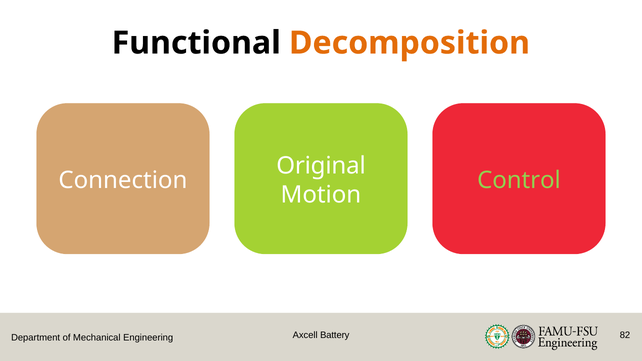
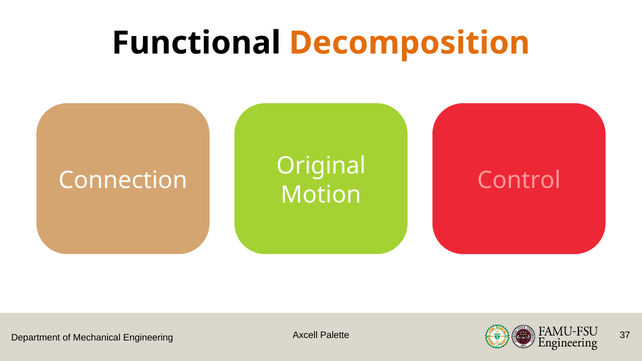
Control colour: light green -> pink (519, 180)
Battery: Battery -> Palette (335, 335)
82: 82 -> 37 (625, 335)
